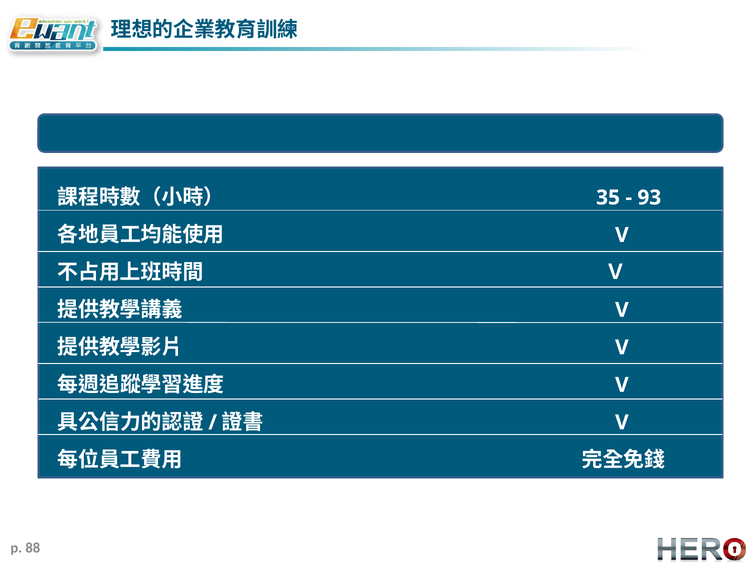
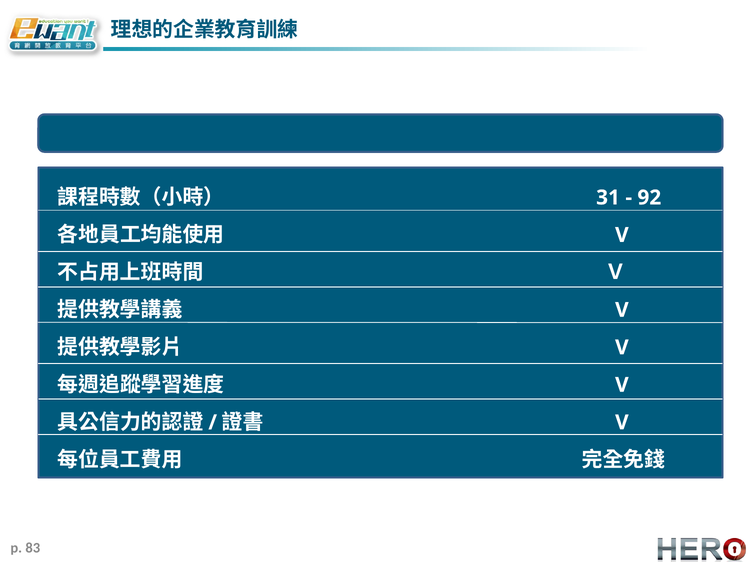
35: 35 -> 31 (608, 198)
93: 93 -> 92 (649, 198)
88: 88 -> 83 (33, 548)
